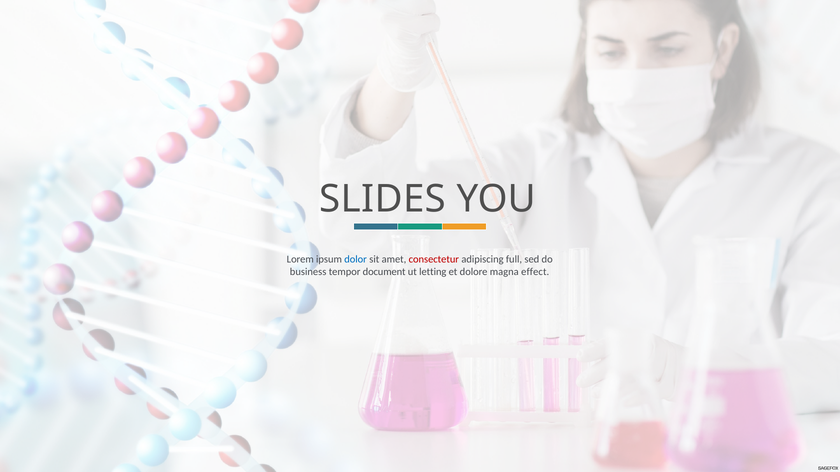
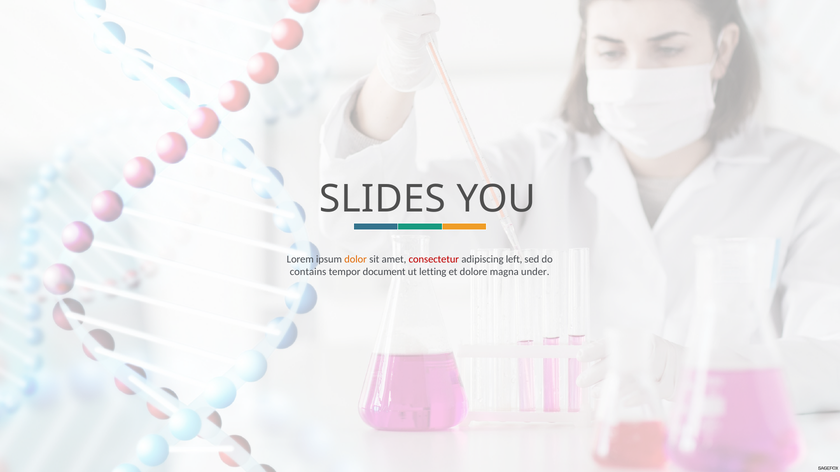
dolor colour: blue -> orange (356, 259)
full: full -> left (514, 259)
business: business -> contains (308, 272)
effect: effect -> under (535, 272)
